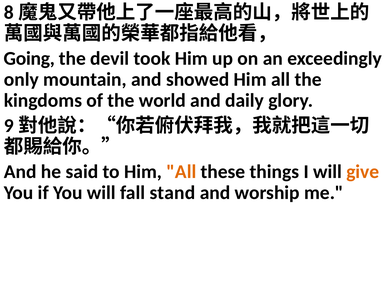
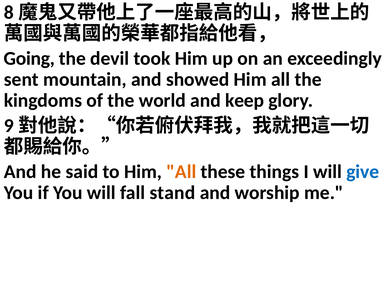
only: only -> sent (21, 80)
daily: daily -> keep (245, 101)
give colour: orange -> blue (363, 172)
